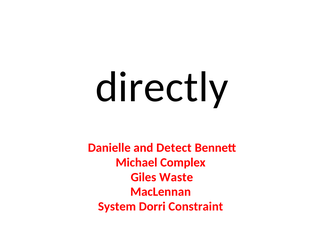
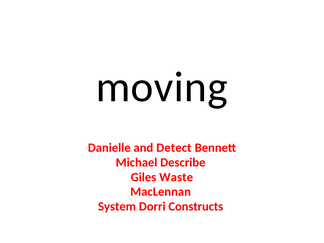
directly: directly -> moving (162, 87)
Complex: Complex -> Describe (183, 162)
Constraint: Constraint -> Constructs (196, 206)
